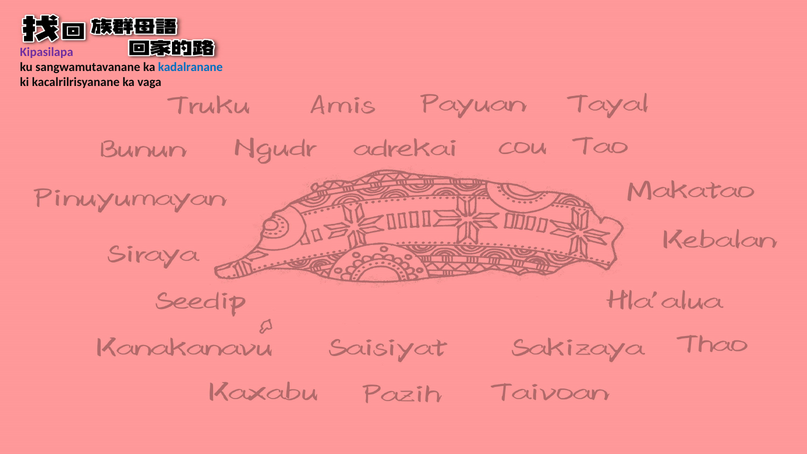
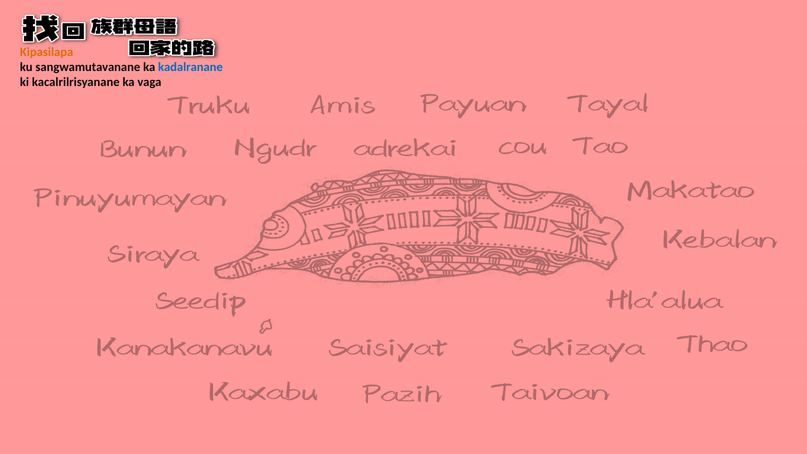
Kipasilapa colour: purple -> orange (47, 52)
